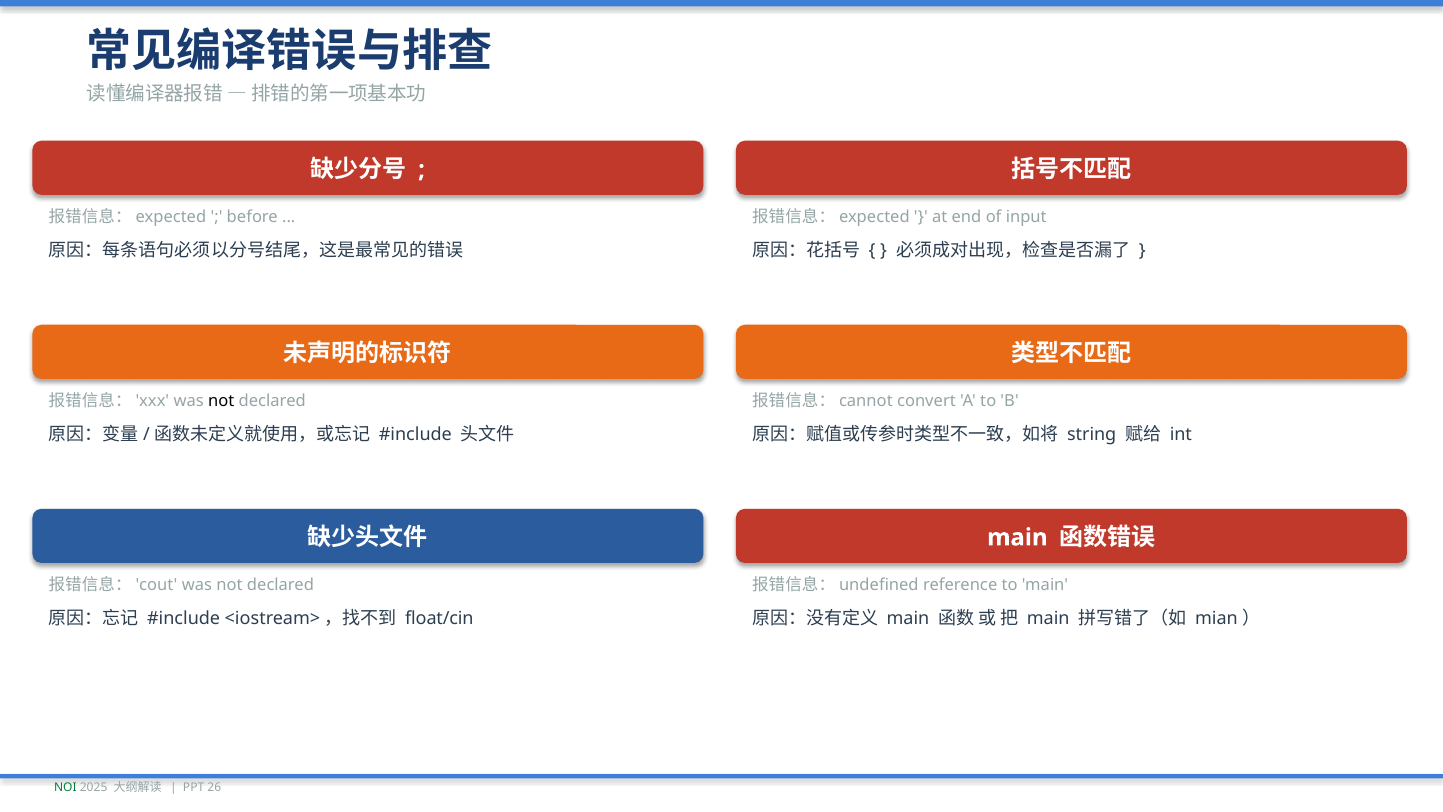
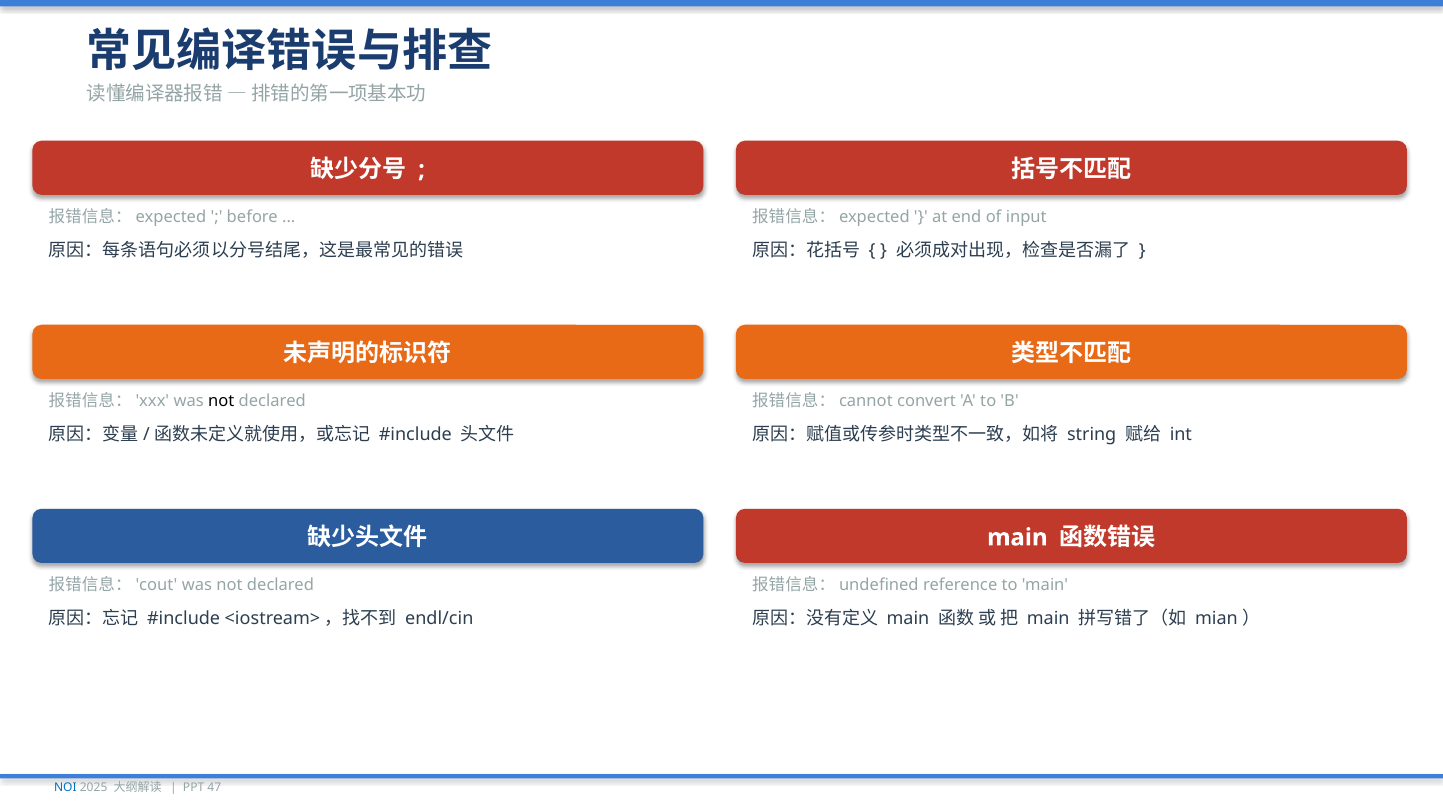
float/cin: float/cin -> endl/cin (439, 618)
NOI colour: green -> blue (65, 787)
26: 26 -> 47 (214, 787)
